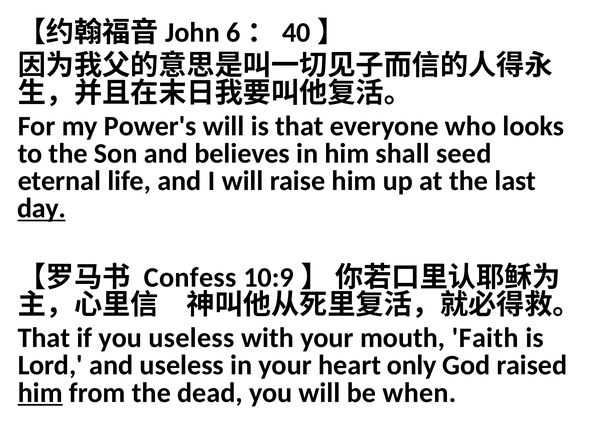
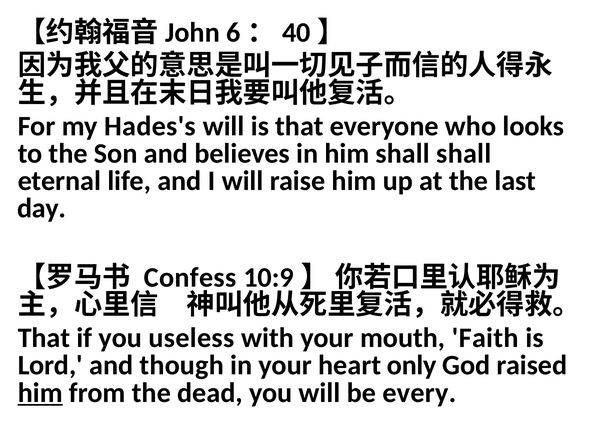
Power's: Power's -> Hades's (150, 126)
shall seed: seed -> shall (464, 153)
day underline: present -> none (42, 208)
and useless: useless -> though (182, 365)
when: when -> every (419, 392)
